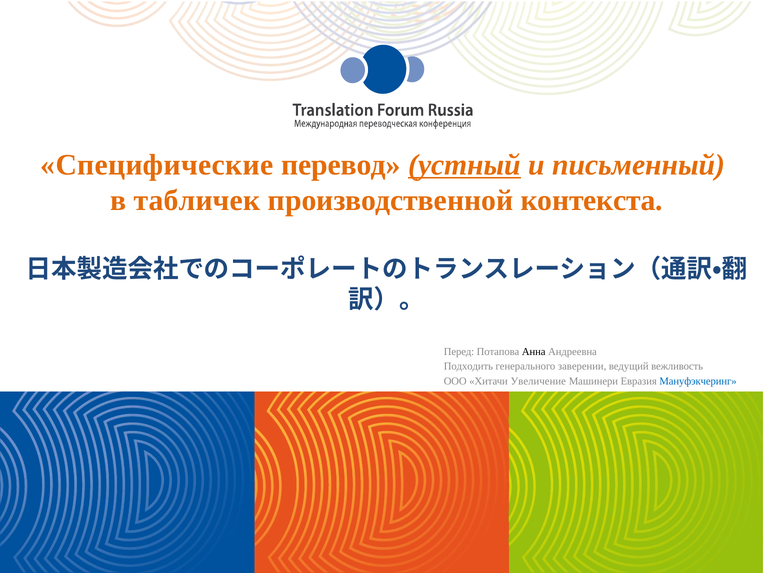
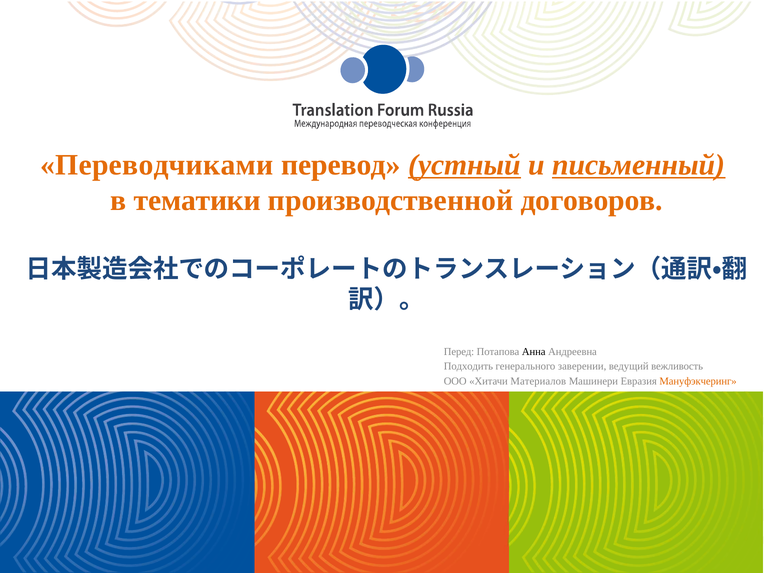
Специфические: Специфические -> Переводчиками (157, 165)
письменный underline: none -> present (639, 165)
табличек: табличек -> тематики (197, 201)
контекста: контекста -> договоров (592, 201)
Увеличение: Увеличение -> Материалов (538, 381)
Мануфэкчеринг colour: blue -> orange (698, 381)
